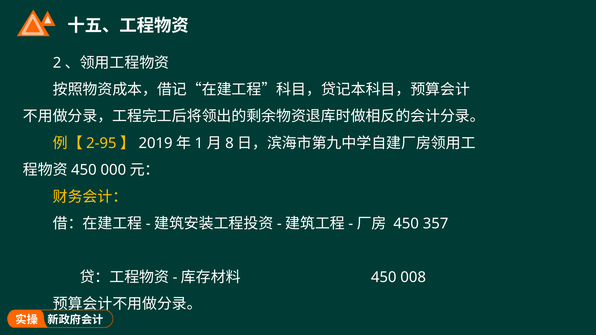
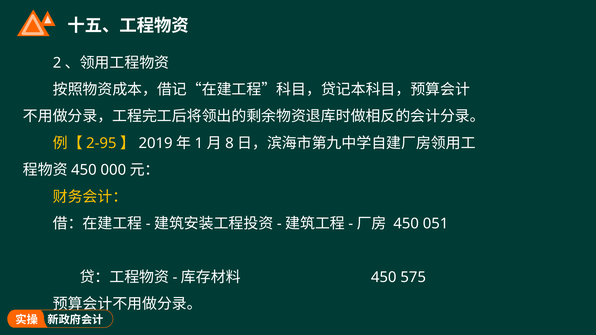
357: 357 -> 051 (436, 224)
008: 008 -> 575 (413, 277)
